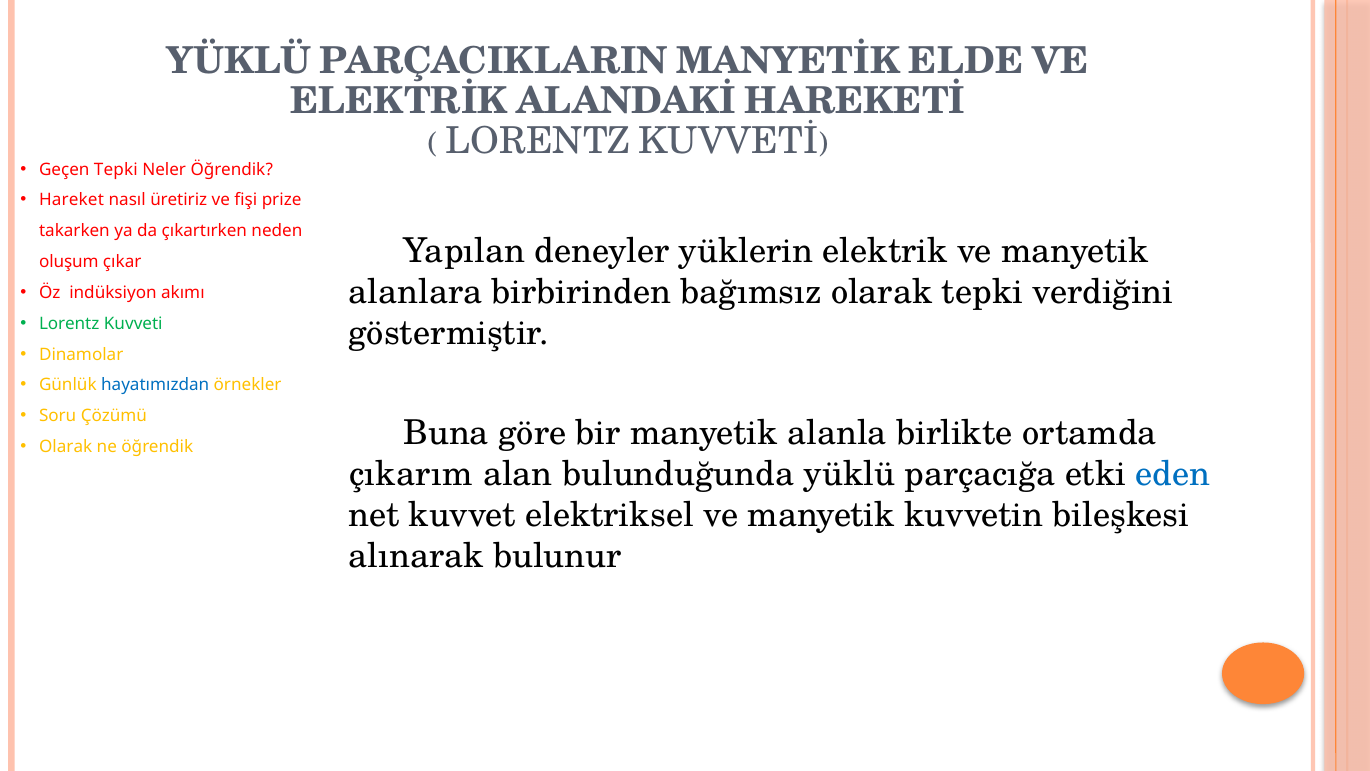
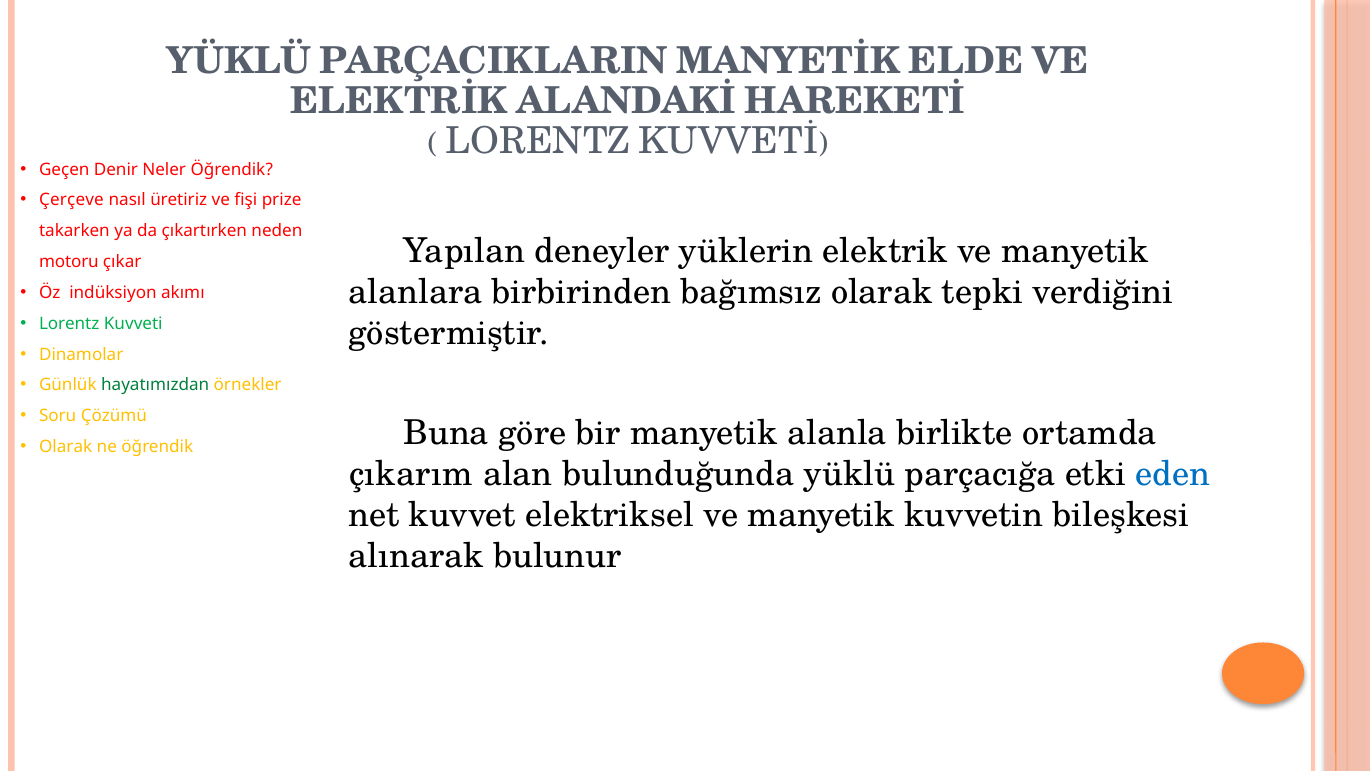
Geçen Tepki: Tepki -> Denir (116, 169)
Hareket: Hareket -> Çerçeve (72, 200)
oluşum: oluşum -> motoru (69, 262)
hayatımızdan colour: blue -> green (155, 385)
